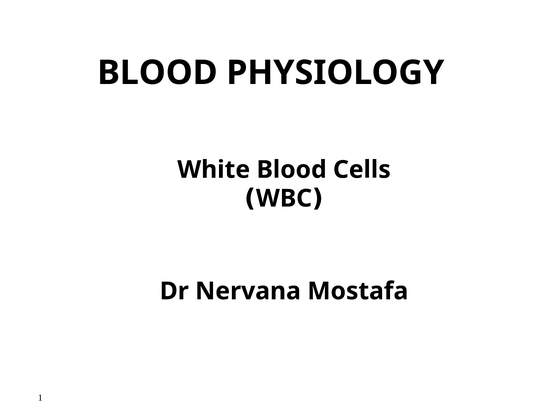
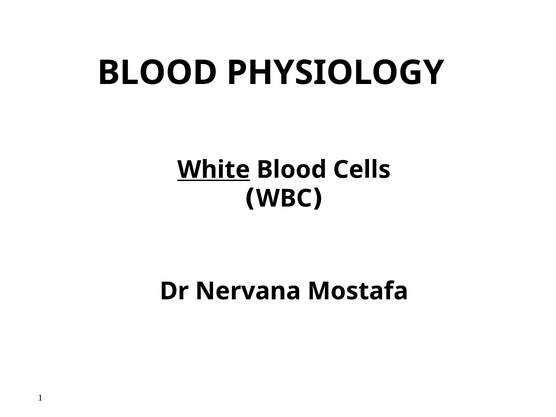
White underline: none -> present (214, 170)
